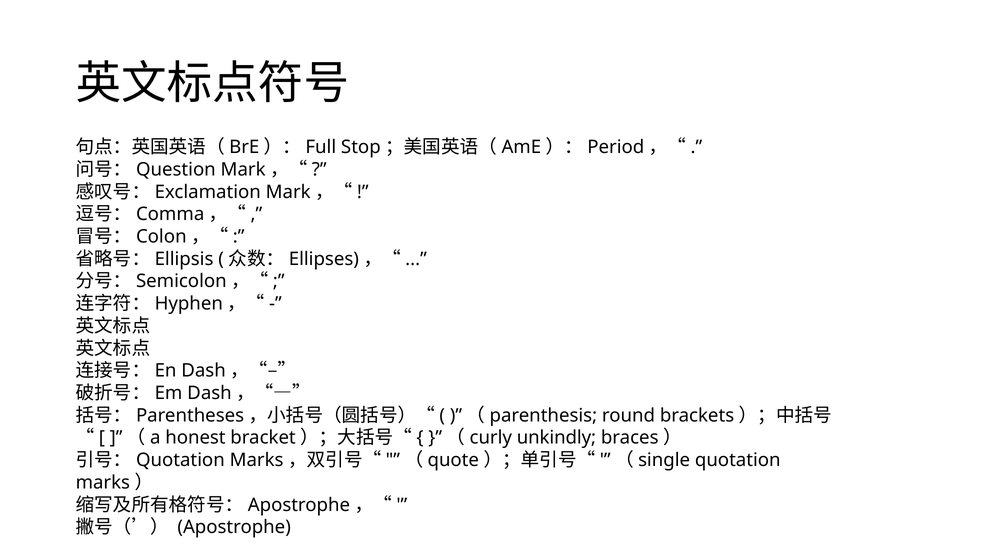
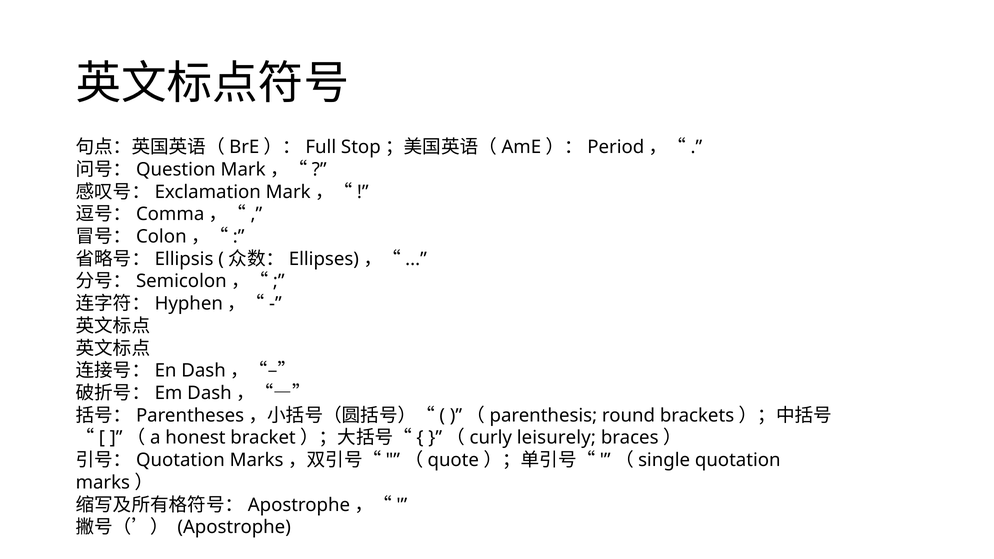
unkindly: unkindly -> leisurely (556, 438)
